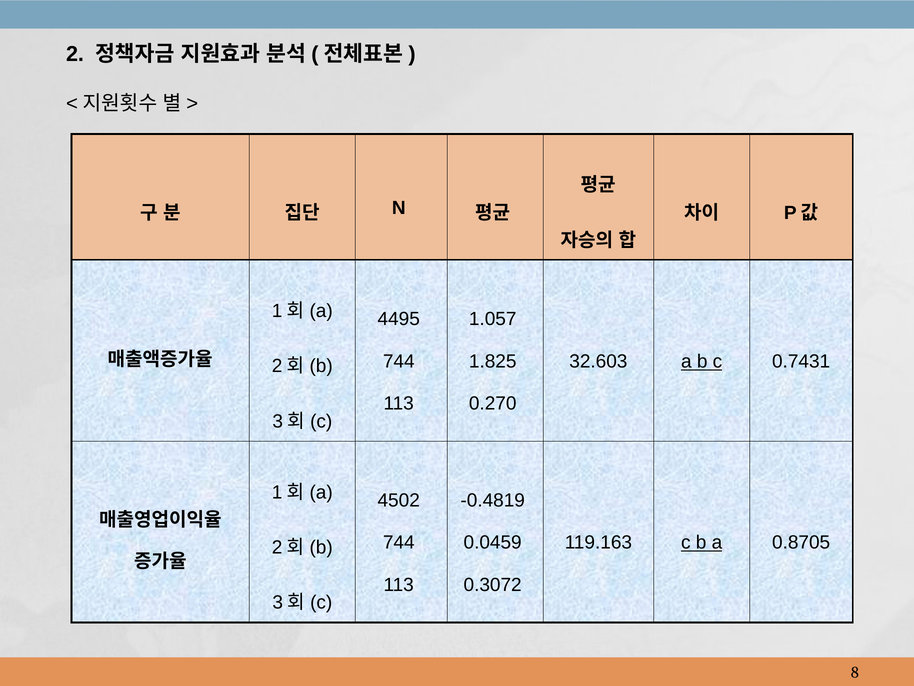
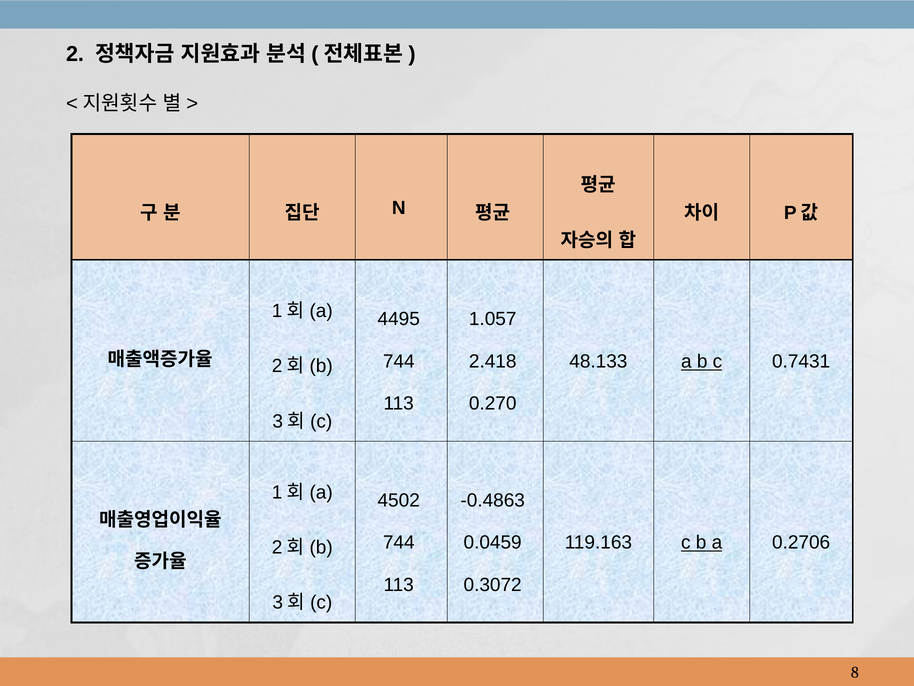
1.825: 1.825 -> 2.418 (493, 361)
32.603: 32.603 -> 48.133 (598, 361)
-0.4819: -0.4819 -> -0.4863 (493, 500)
0.8705: 0.8705 -> 0.2706 (801, 542)
